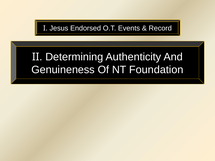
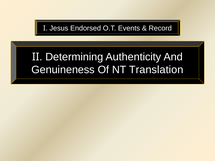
Foundation: Foundation -> Translation (156, 70)
